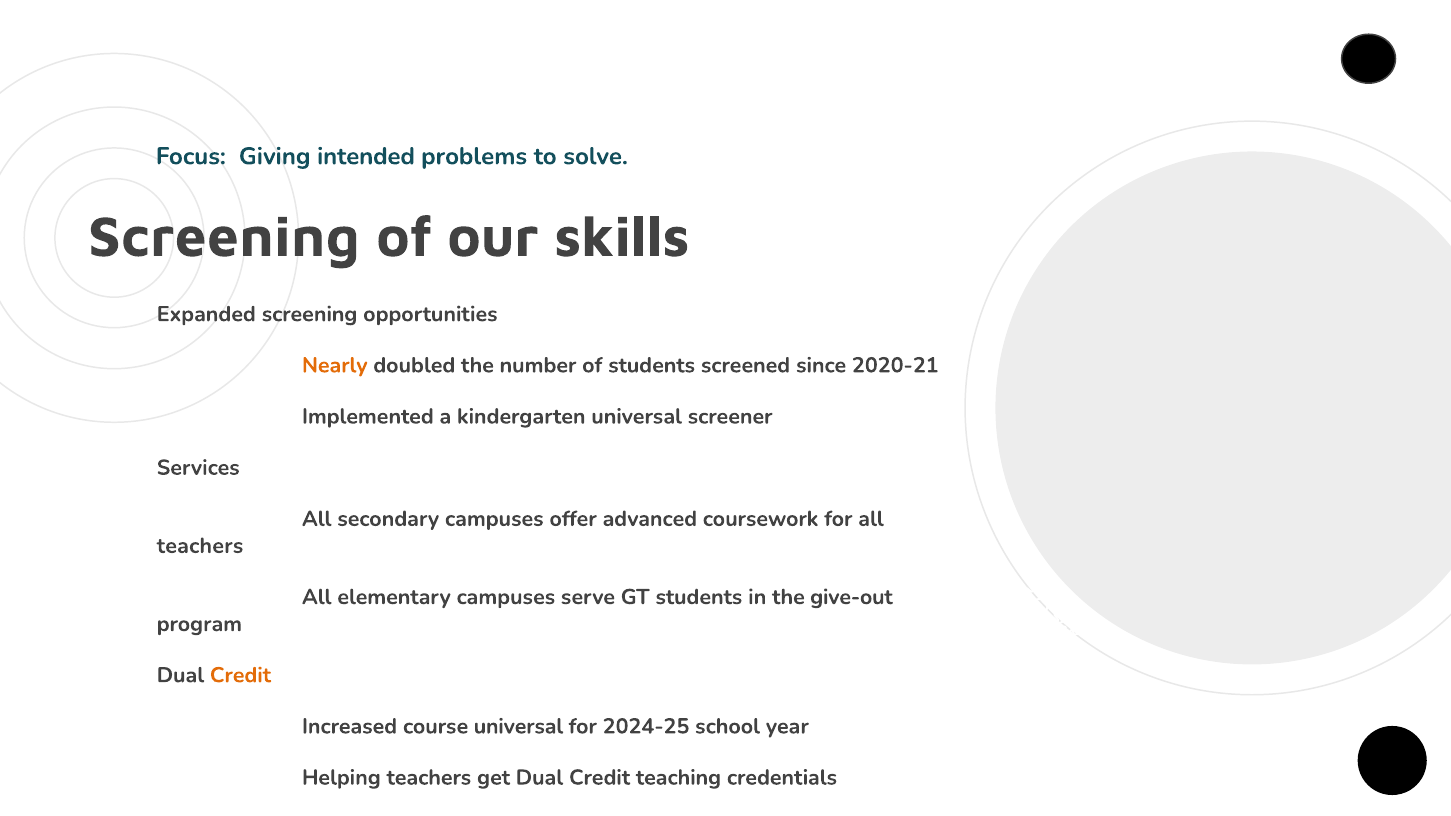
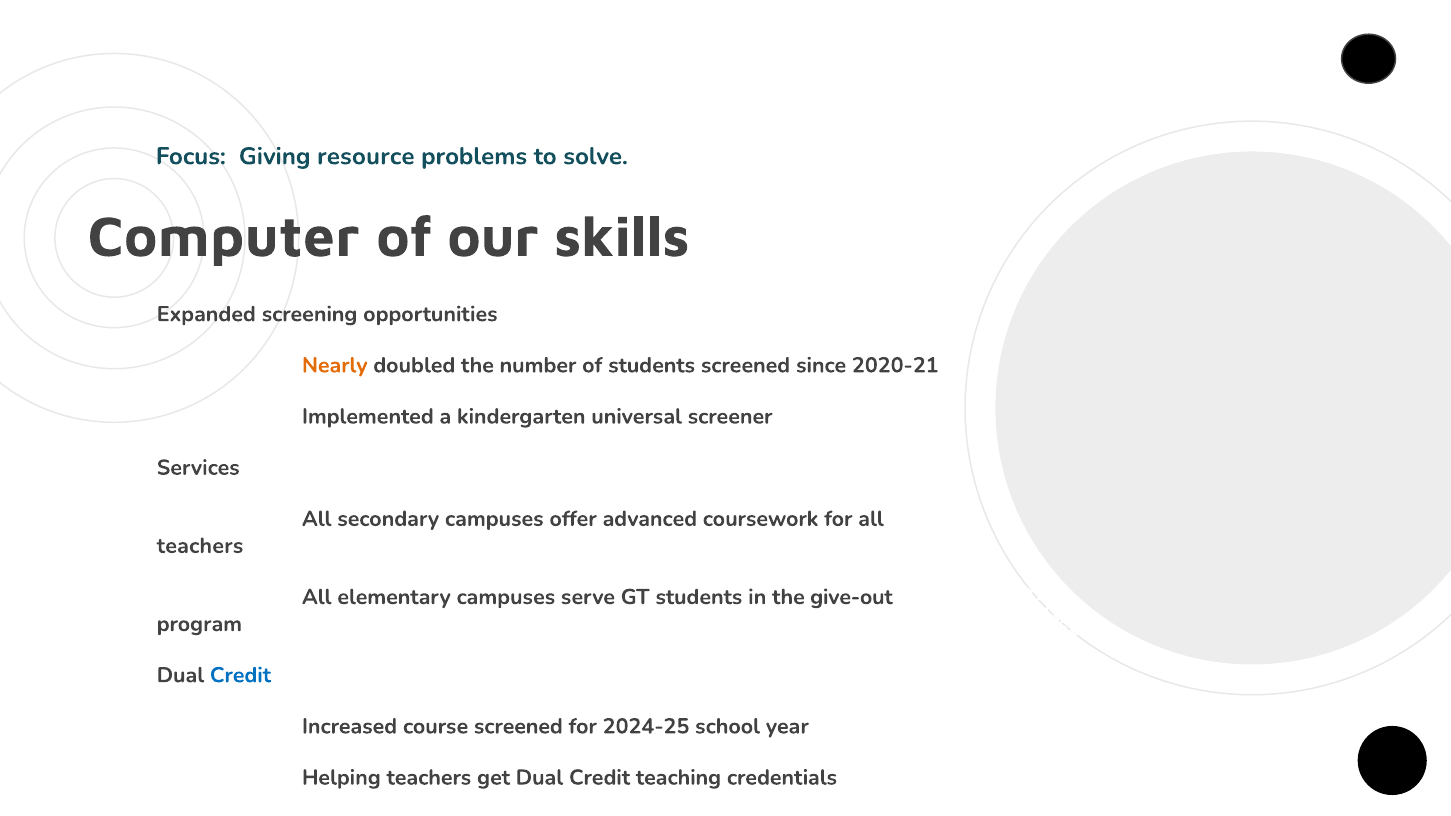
intended: intended -> resource (366, 156)
Screening: Screening -> Computer (224, 237)
Credit colour: orange -> blue (240, 675)
course universal: universal -> screened (518, 727)
